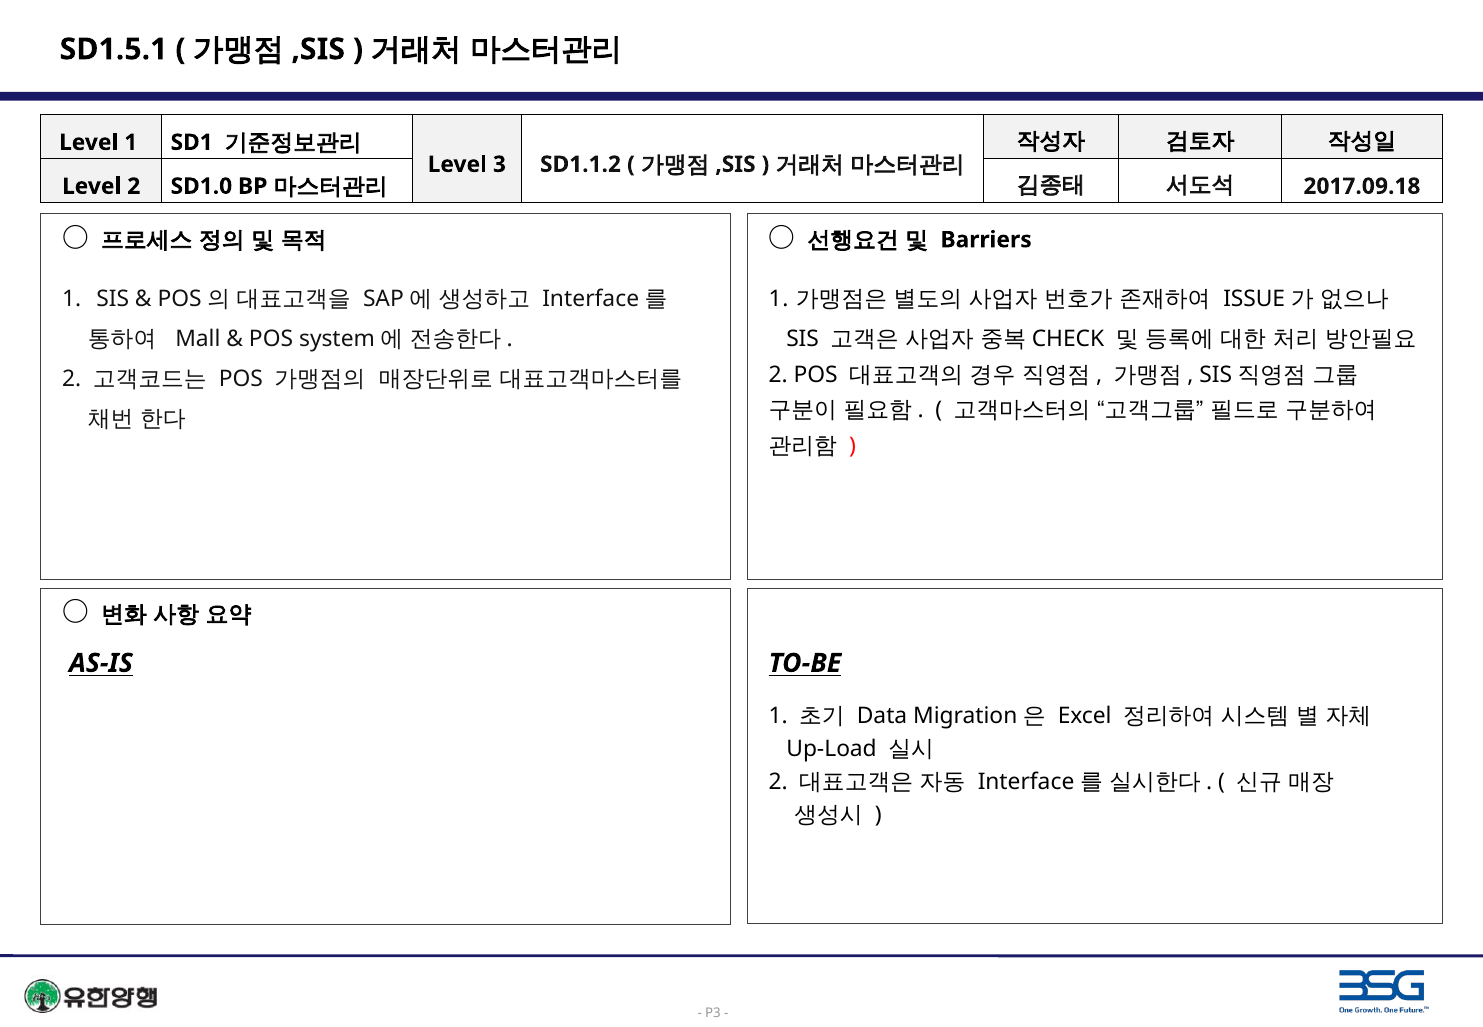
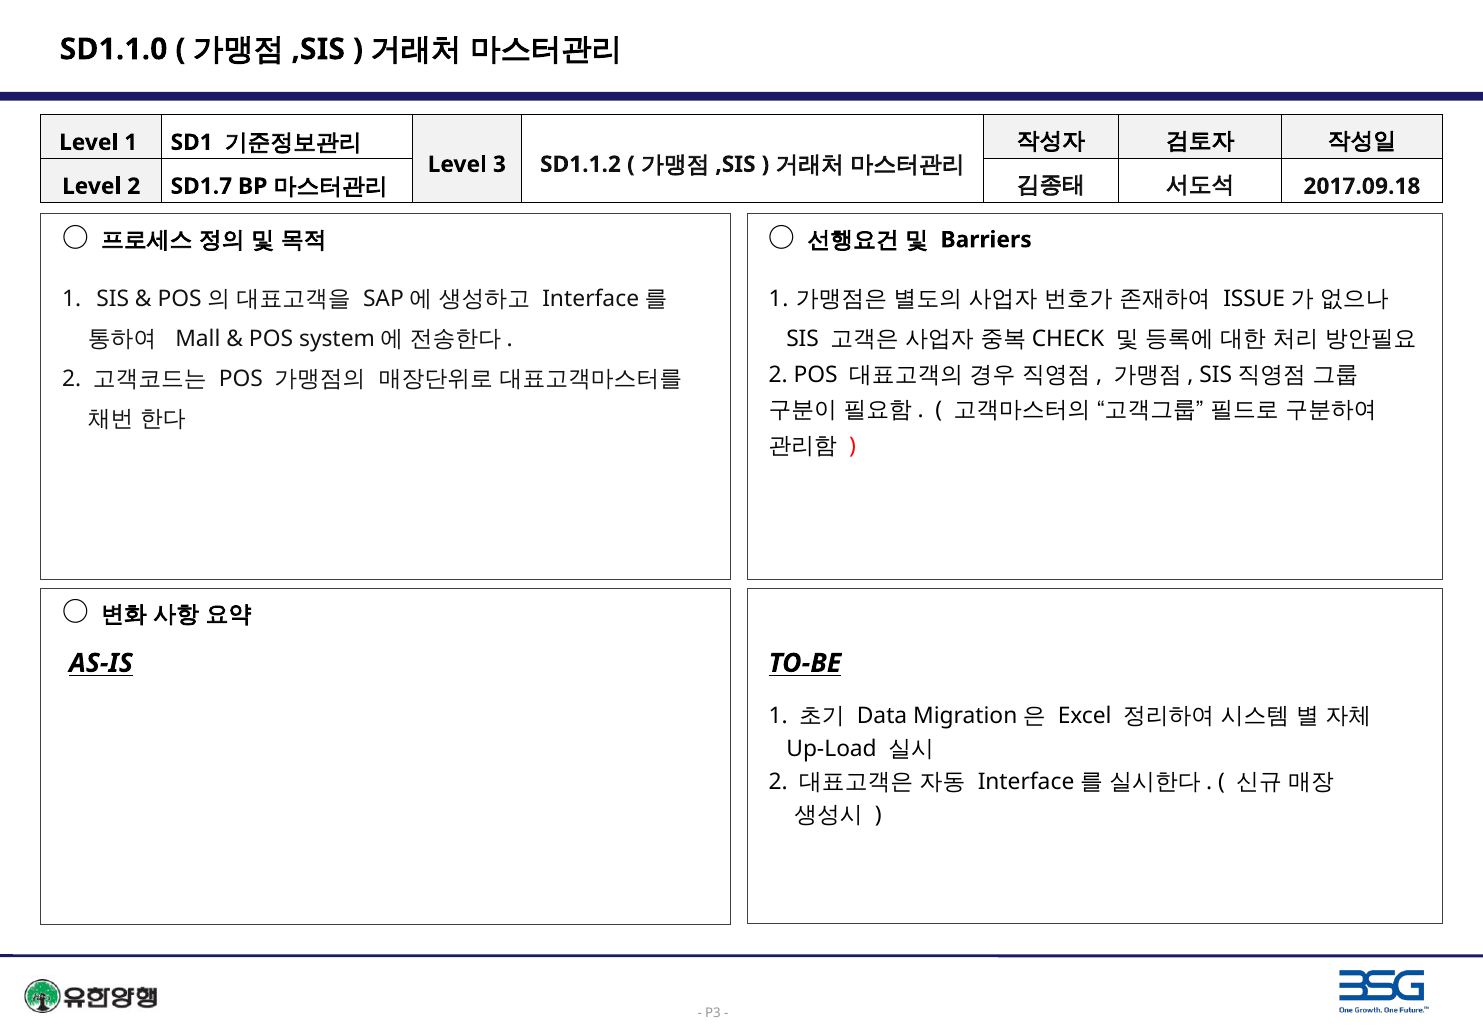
SD1.5.1: SD1.5.1 -> SD1.1.0 (114, 49)
SD1.0: SD1.0 -> SD1.7 (201, 186)
